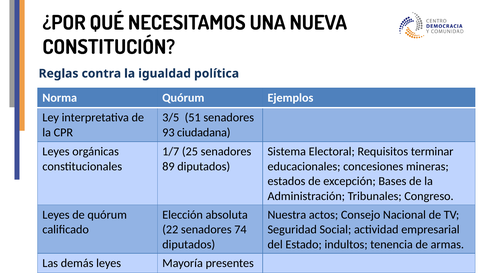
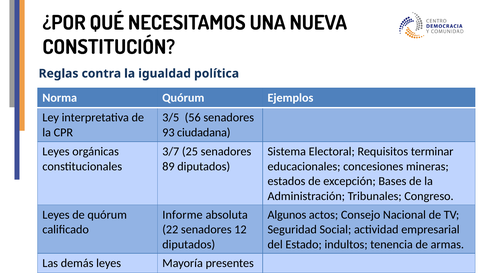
51: 51 -> 56 (193, 118)
1/7: 1/7 -> 3/7 (171, 152)
Elección: Elección -> Informe (183, 215)
Nuestra: Nuestra -> Algunos (287, 215)
74: 74 -> 12 (240, 230)
